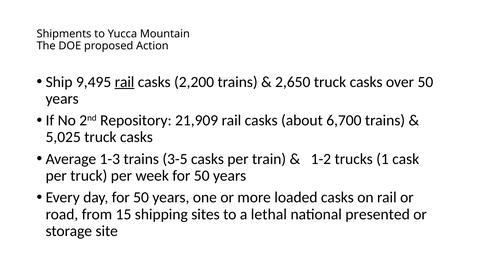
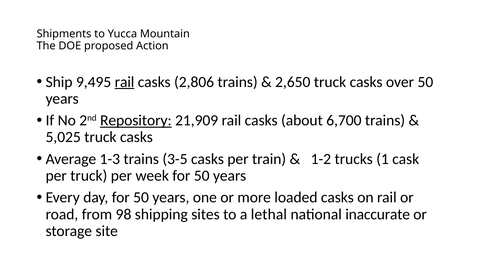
2,200: 2,200 -> 2,806 (194, 82)
Repository underline: none -> present (136, 120)
15: 15 -> 98 (124, 214)
presented: presented -> inaccurate (378, 214)
